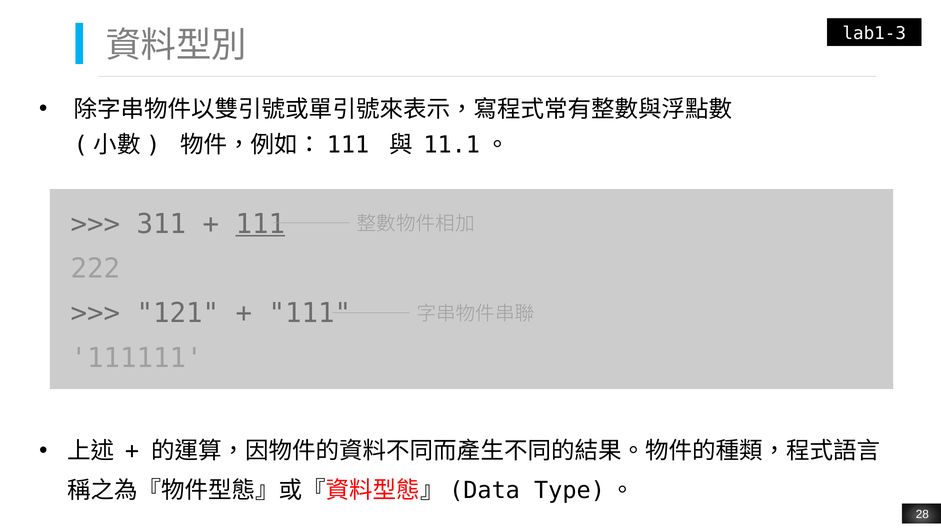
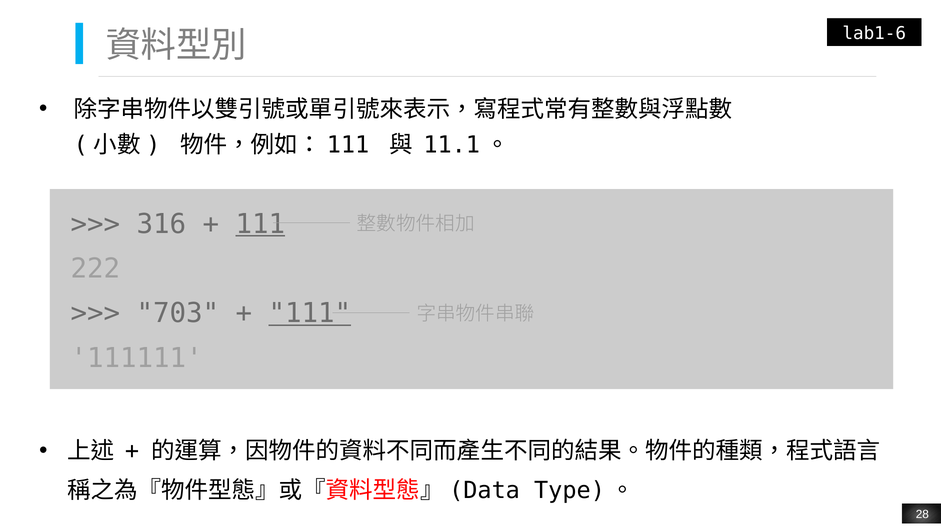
lab1-3: lab1-3 -> lab1-6 (874, 33)
311: 311 -> 316 (161, 224)
121: 121 -> 703 (178, 313)
111 underline: none -> present (310, 313)
